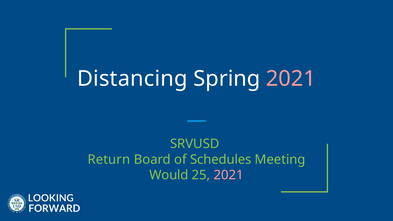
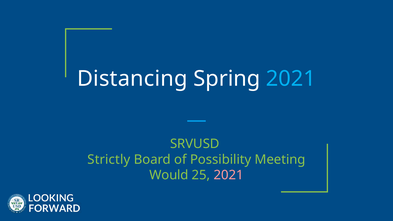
2021 colour: pink -> light blue (291, 79)
Return: Return -> Strictly (109, 159)
Schedules: Schedules -> Possibility (221, 159)
